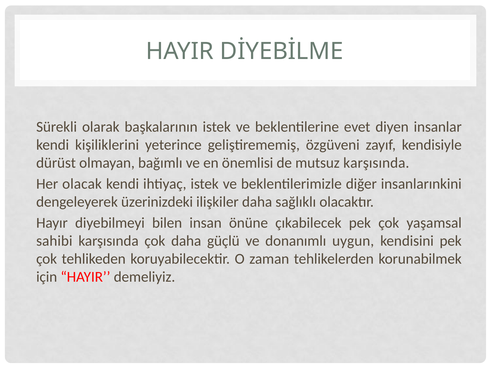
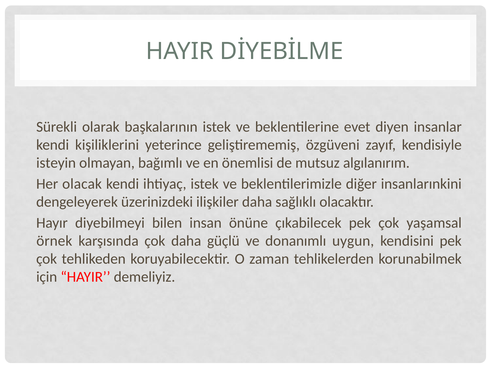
dürüst: dürüst -> isteyin (56, 163)
mutsuz karşısında: karşısında -> algılanırım (376, 163)
sahibi: sahibi -> örnek (54, 241)
